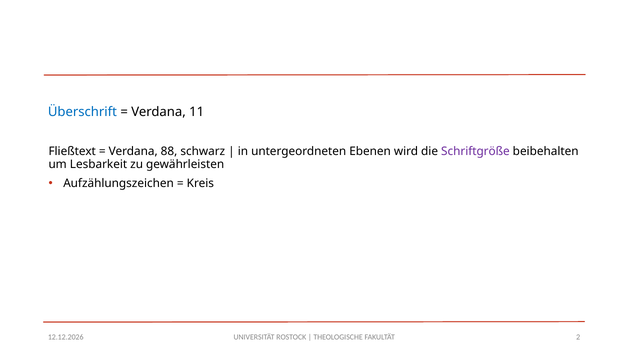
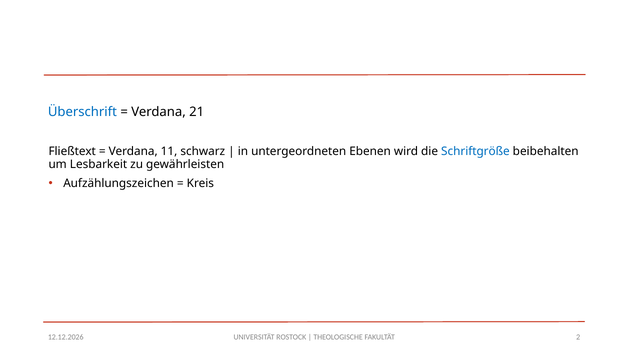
11: 11 -> 21 (197, 112)
88: 88 -> 11 (169, 152)
Schriftgröße colour: purple -> blue (475, 152)
